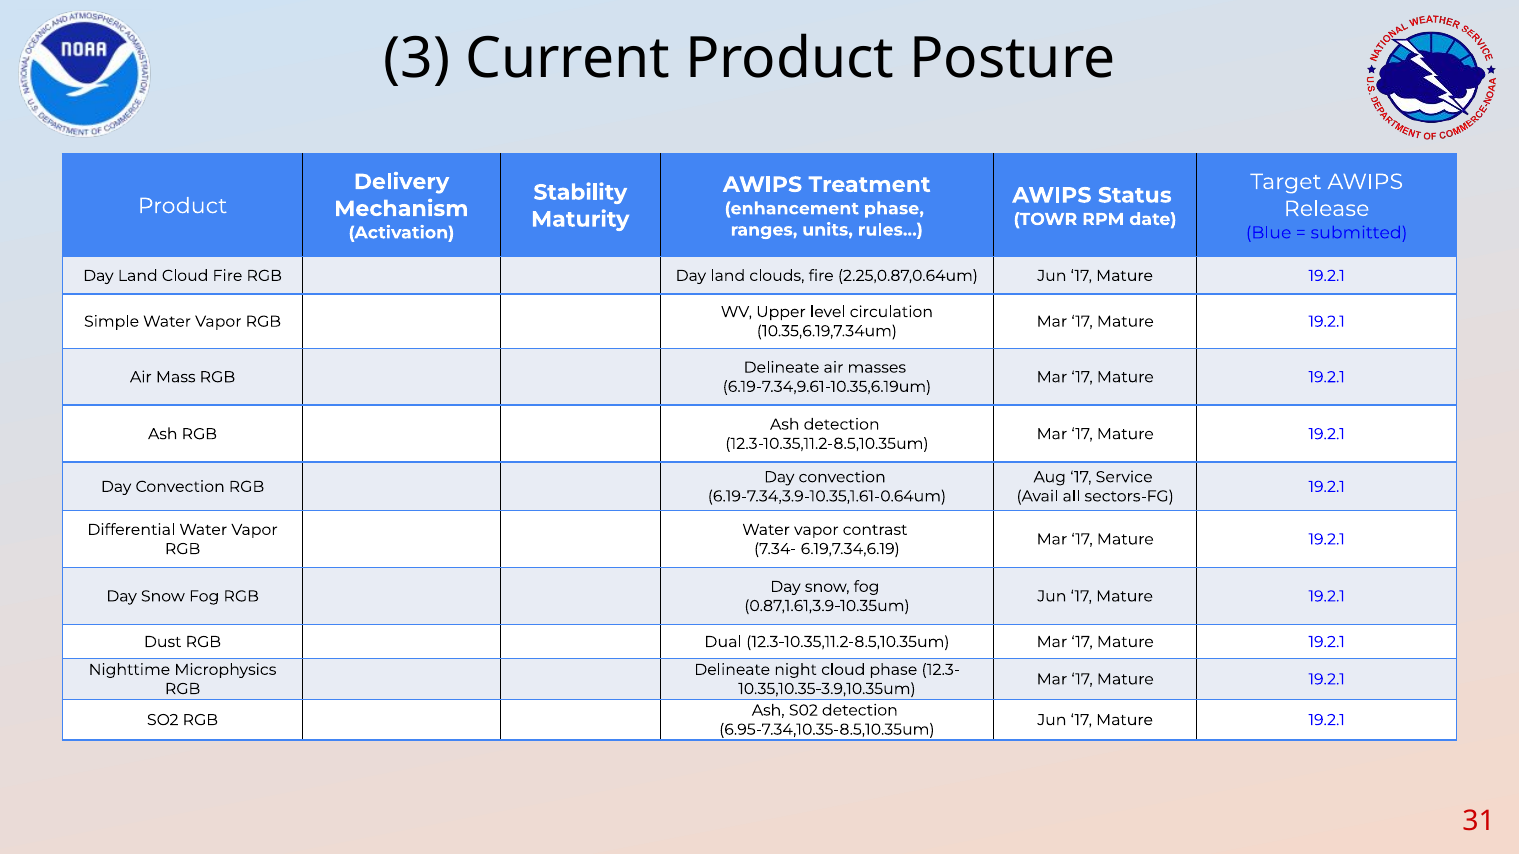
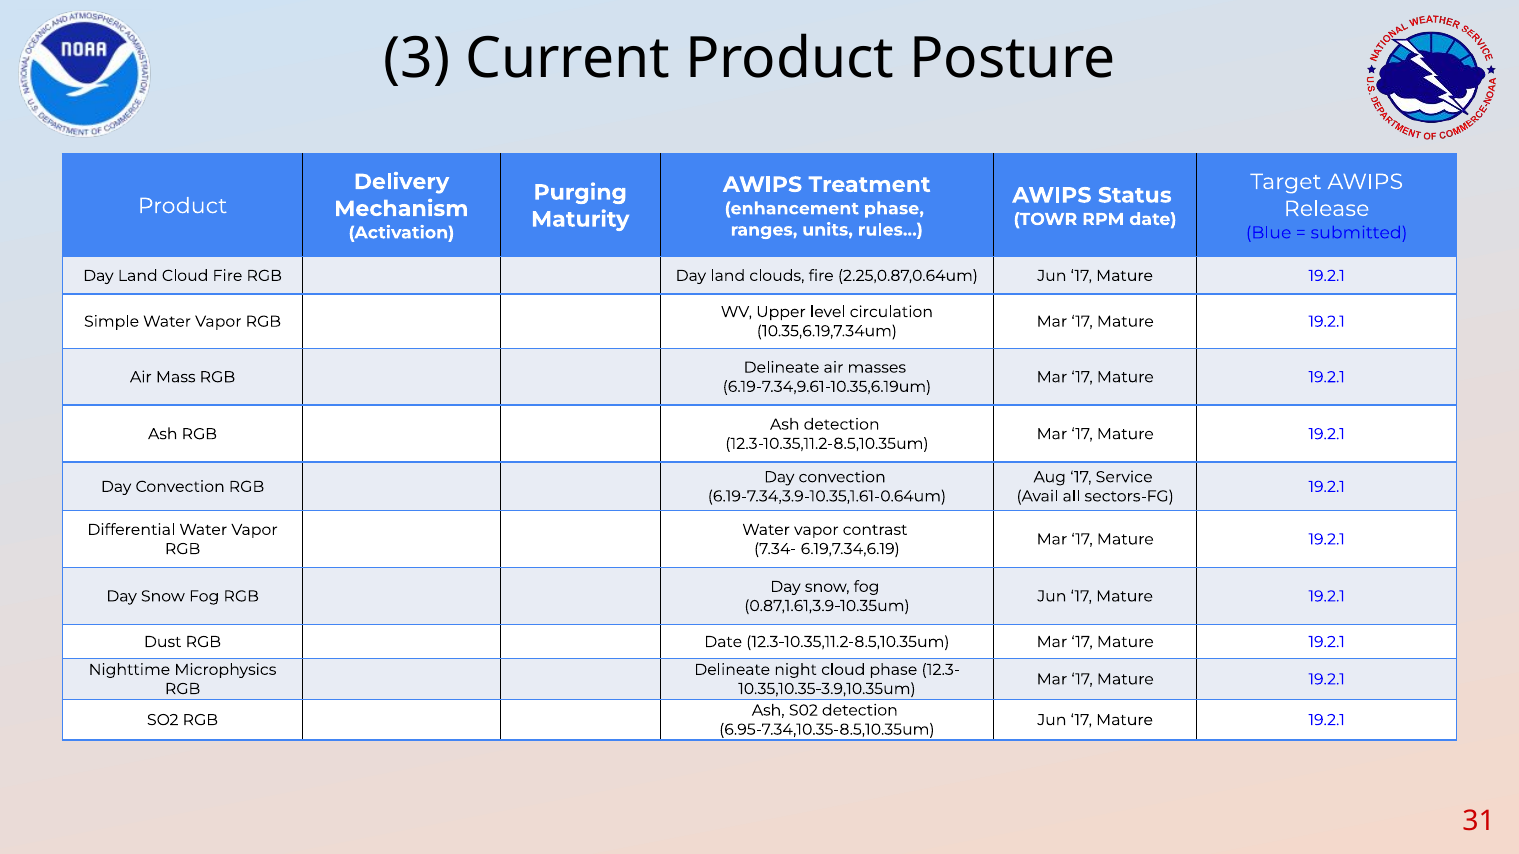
Stability: Stability -> Purging (580, 193)
RGB Dual: Dual -> Date (723, 642)
